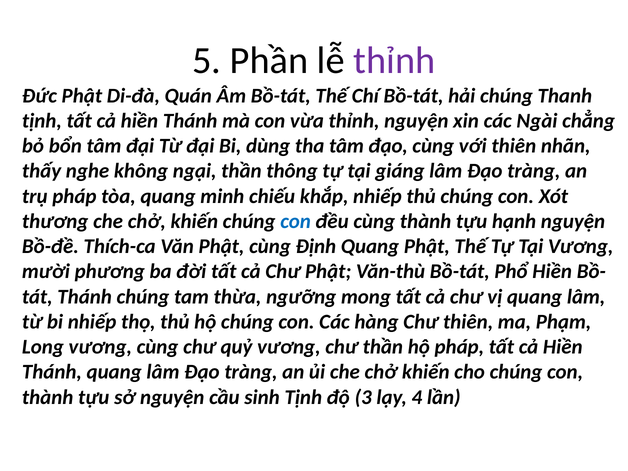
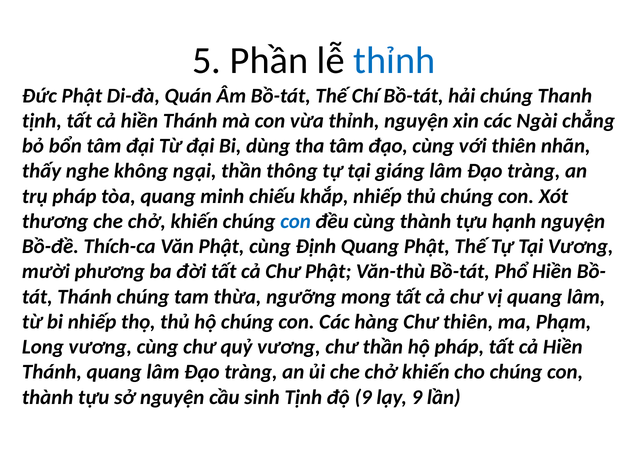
thỉnh colour: purple -> blue (395, 61)
độ 3: 3 -> 9 (363, 397)
lạy 4: 4 -> 9 (417, 397)
